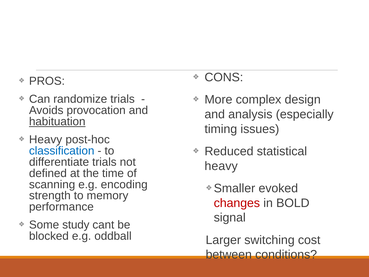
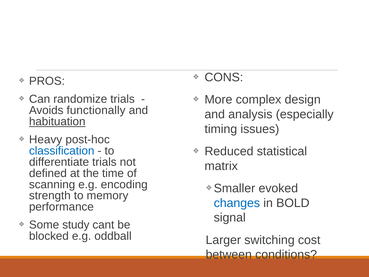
provocation: provocation -> functionally (96, 110)
heavy: heavy -> matrix (221, 166)
changes colour: red -> blue (237, 203)
